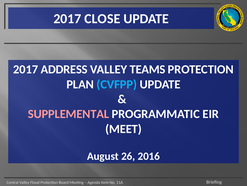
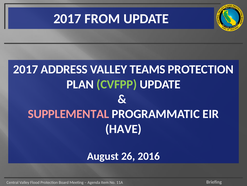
CLOSE: CLOSE -> FROM (102, 19)
CVFPP colour: light blue -> light green (117, 84)
MEET: MEET -> HAVE (123, 128)
